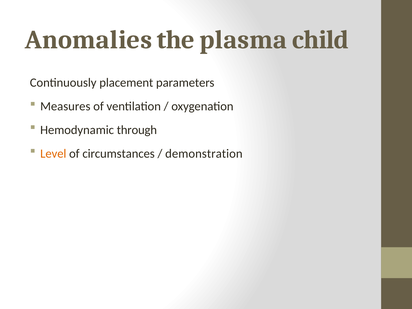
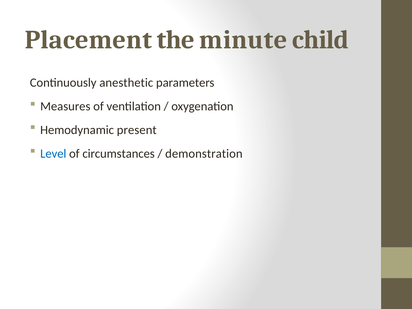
Anomalies: Anomalies -> Placement (88, 40)
plasma: plasma -> minute (243, 40)
placement: placement -> anesthetic (126, 83)
through: through -> present (137, 130)
Level colour: orange -> blue (53, 154)
